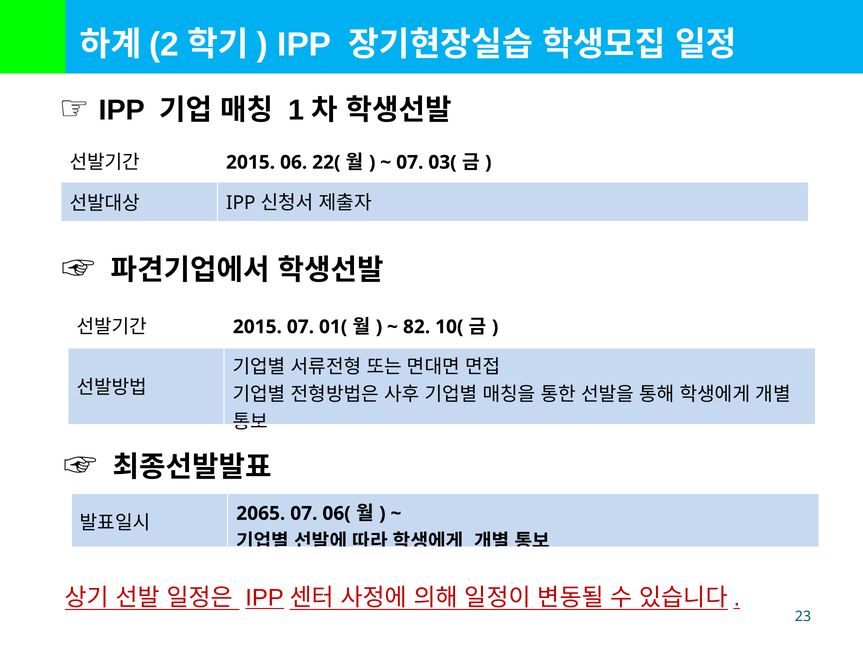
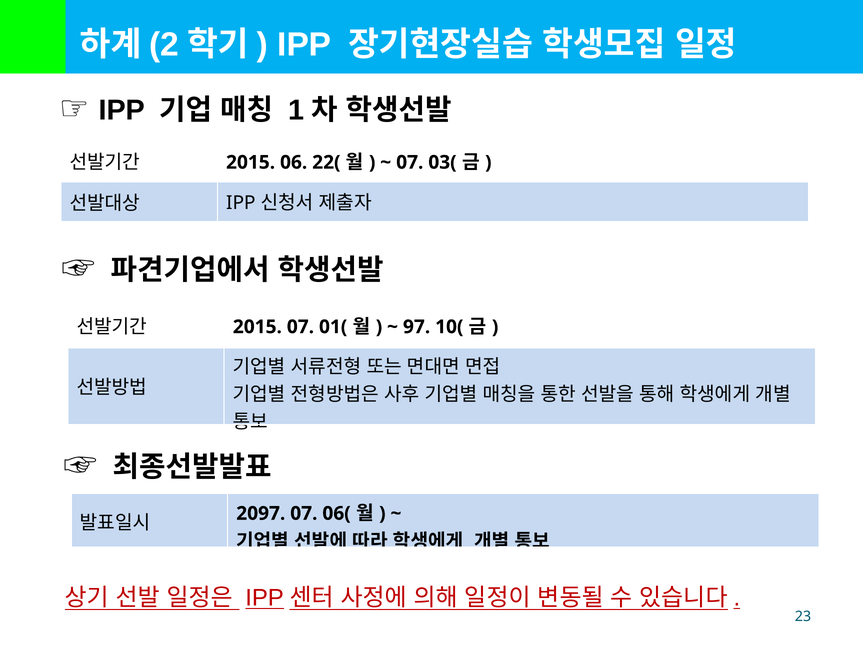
82: 82 -> 97 (417, 327)
2065: 2065 -> 2097 (261, 514)
